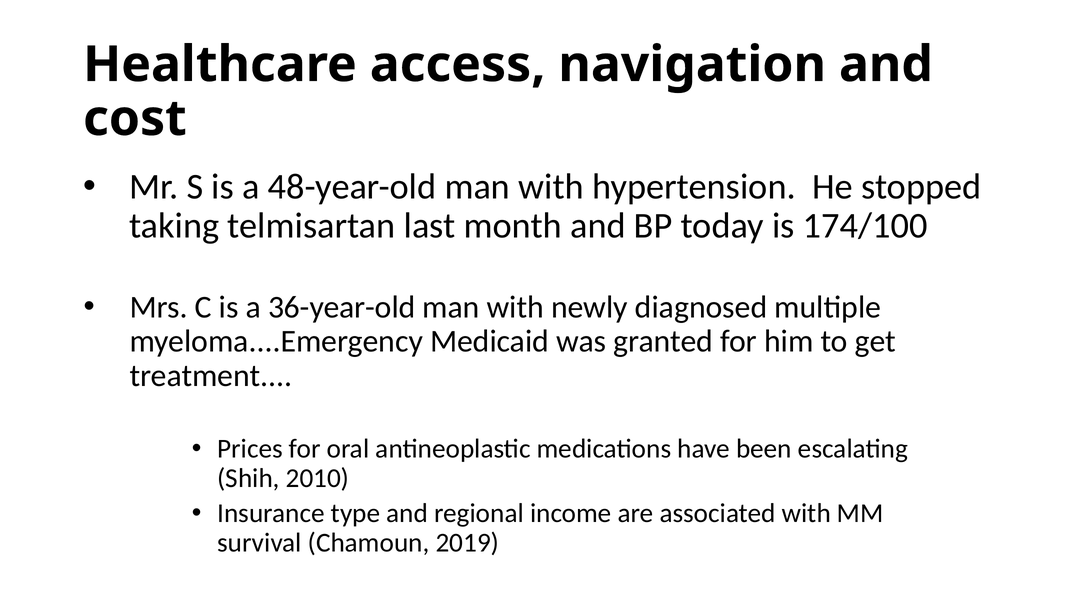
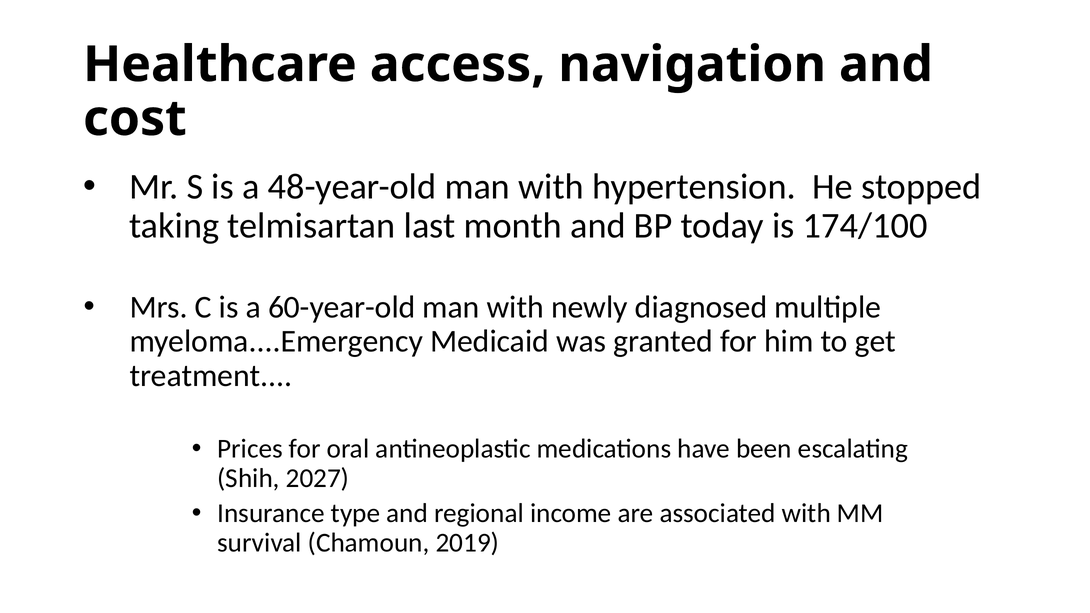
36-year-old: 36-year-old -> 60-year-old (342, 307)
2010: 2010 -> 2027 (317, 478)
